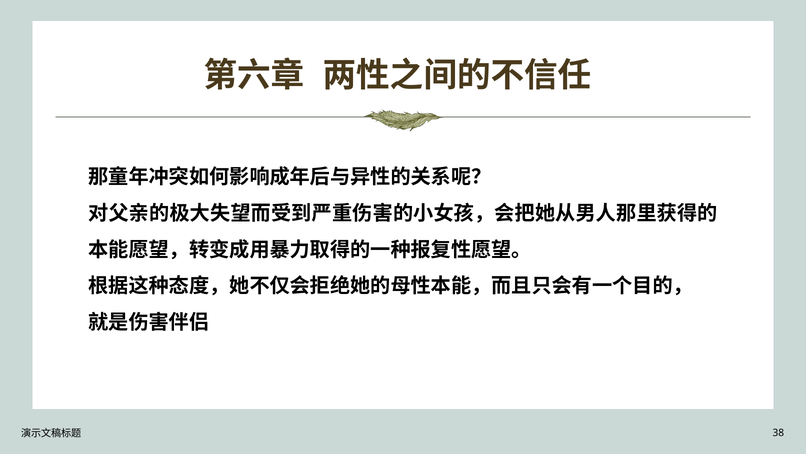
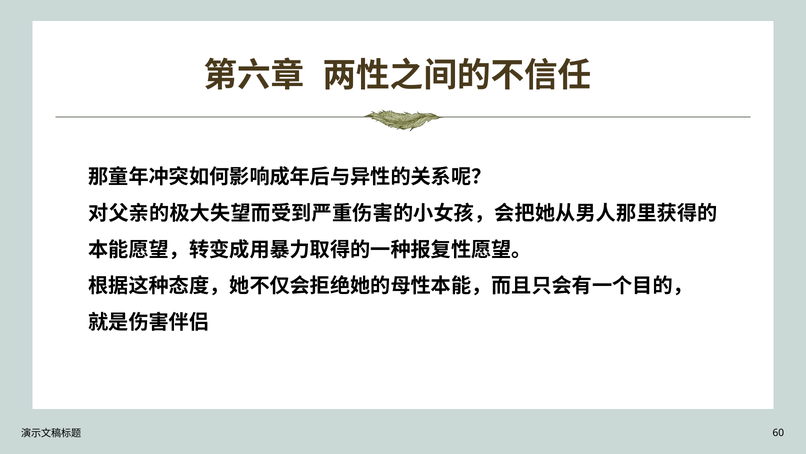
38: 38 -> 60 (778, 432)
